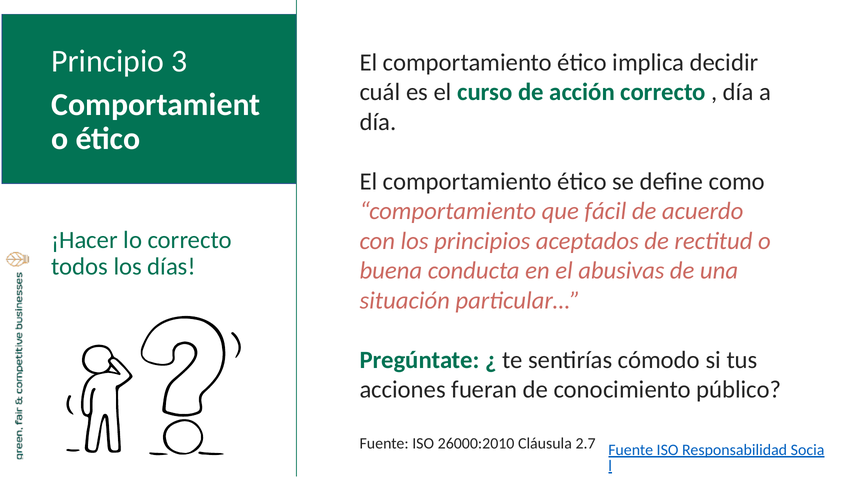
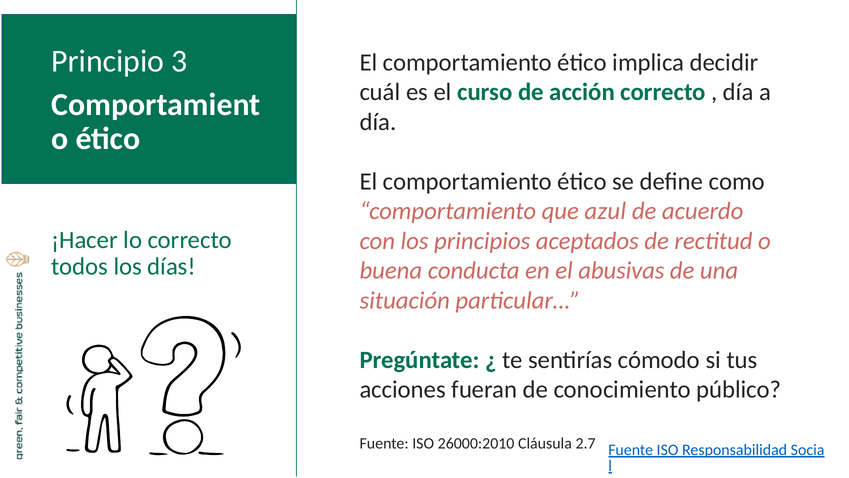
fácil: fácil -> azul (605, 211)
